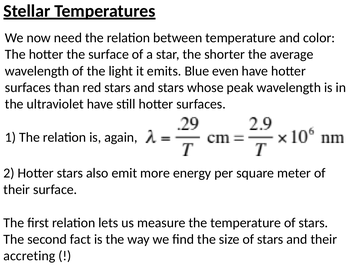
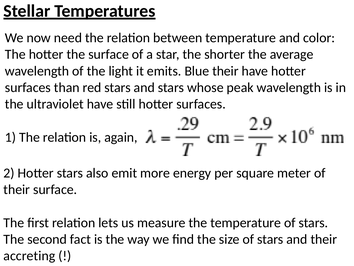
Blue even: even -> their (225, 71)
